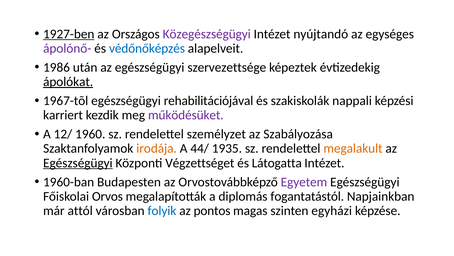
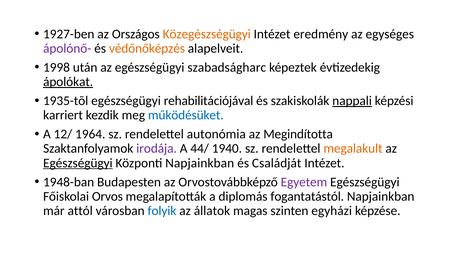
1927-ben underline: present -> none (69, 34)
Közegészségügyi colour: purple -> orange (207, 34)
nyújtandó: nyújtandó -> eredmény (321, 34)
védőnőképzés colour: blue -> orange (147, 48)
1986: 1986 -> 1998 (57, 67)
szervezettsége: szervezettsége -> szabadságharc (227, 67)
1967-tõl: 1967-tõl -> 1935-tõl (66, 101)
nappali underline: none -> present (352, 101)
működésüket colour: purple -> blue (186, 115)
1960: 1960 -> 1964 (90, 134)
személyzet: személyzet -> autonómia (216, 134)
Szabályozása: Szabályozása -> Megindította (298, 134)
irodája colour: orange -> purple (157, 148)
1935: 1935 -> 1940 (227, 148)
Központi Végzettséget: Végzettséget -> Napjainkban (200, 163)
Látogatta: Látogatta -> Családját (277, 163)
1960-ban: 1960-ban -> 1948-ban (69, 182)
pontos: pontos -> állatok (212, 210)
